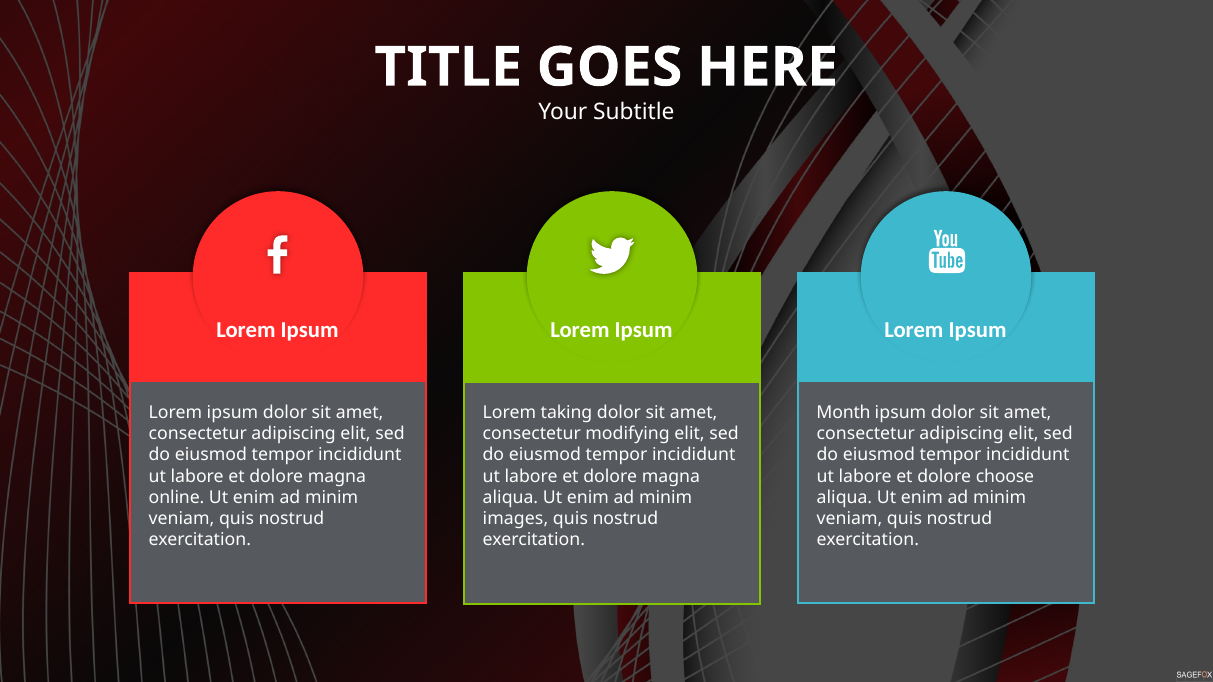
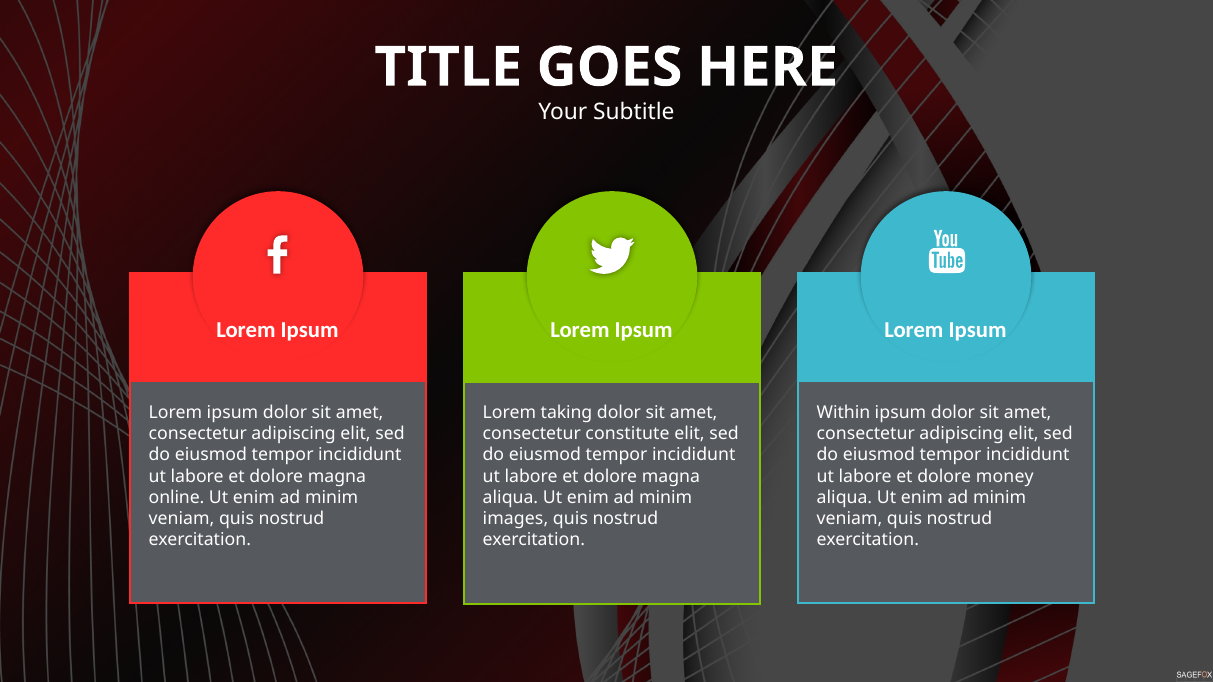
Month: Month -> Within (843, 413)
modifying: modifying -> constitute (628, 434)
choose: choose -> money (1005, 476)
